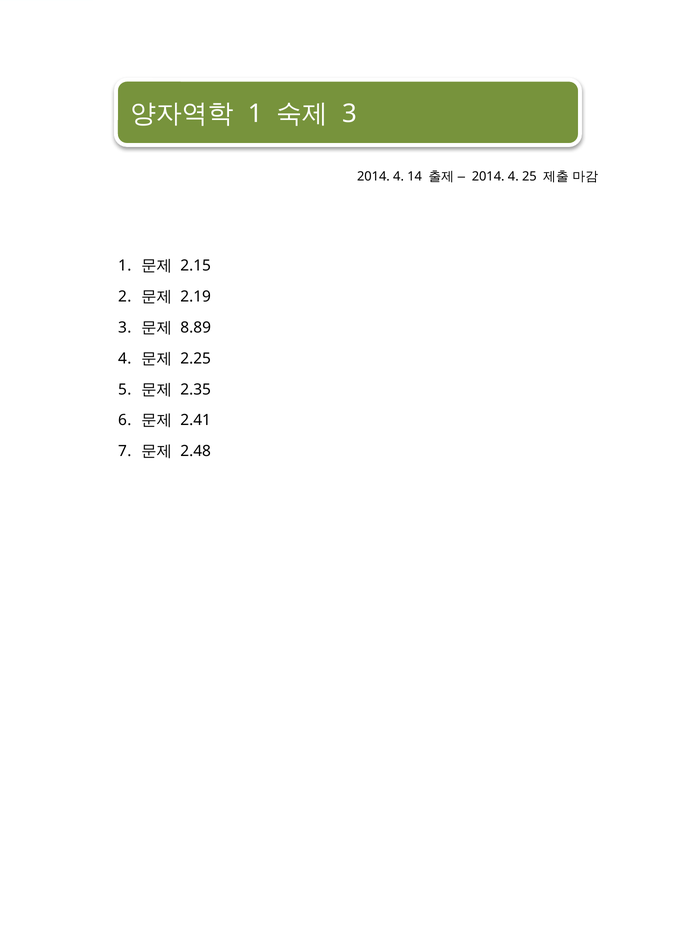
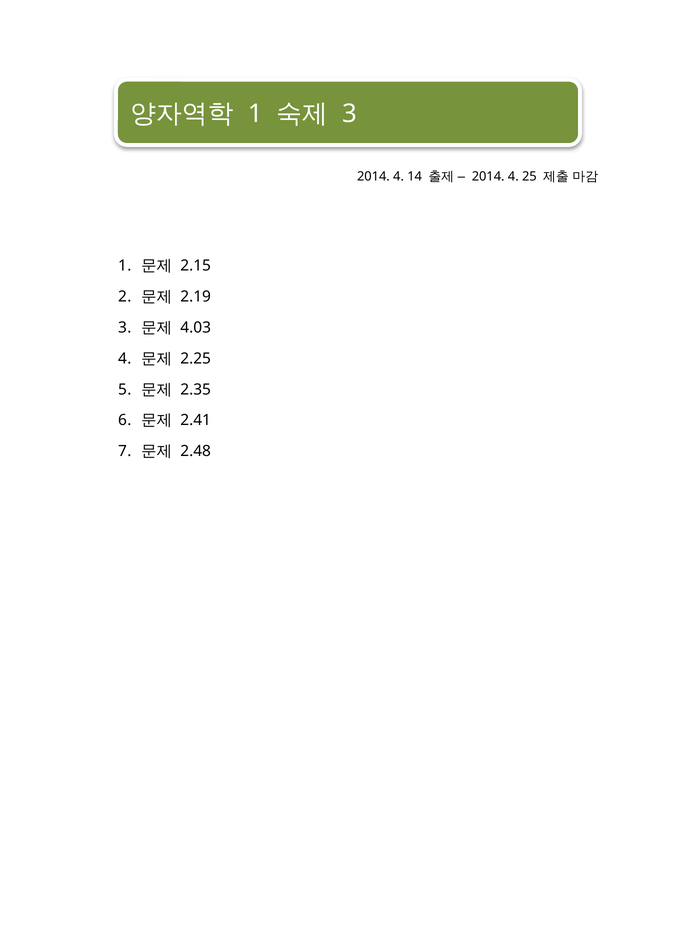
8.89: 8.89 -> 4.03 (196, 328)
